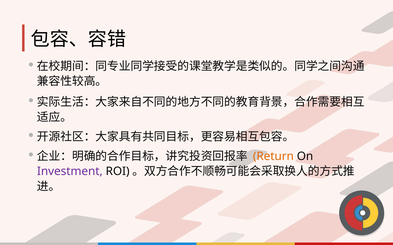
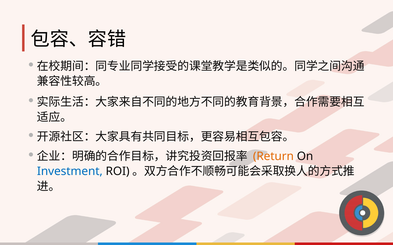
Investment colour: purple -> blue (70, 172)
